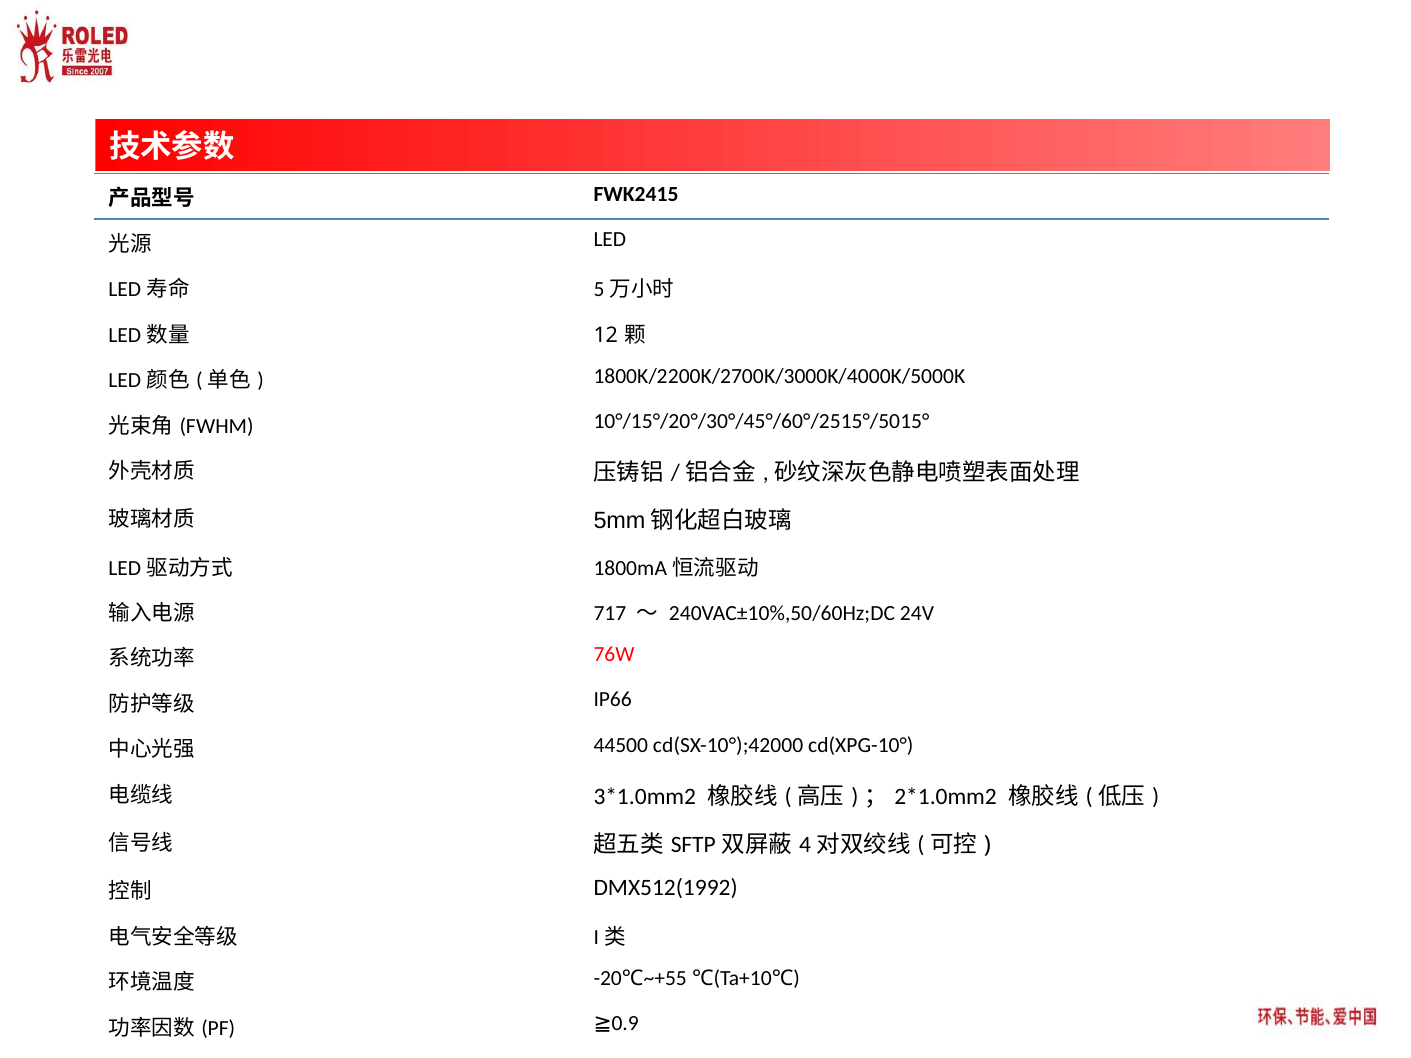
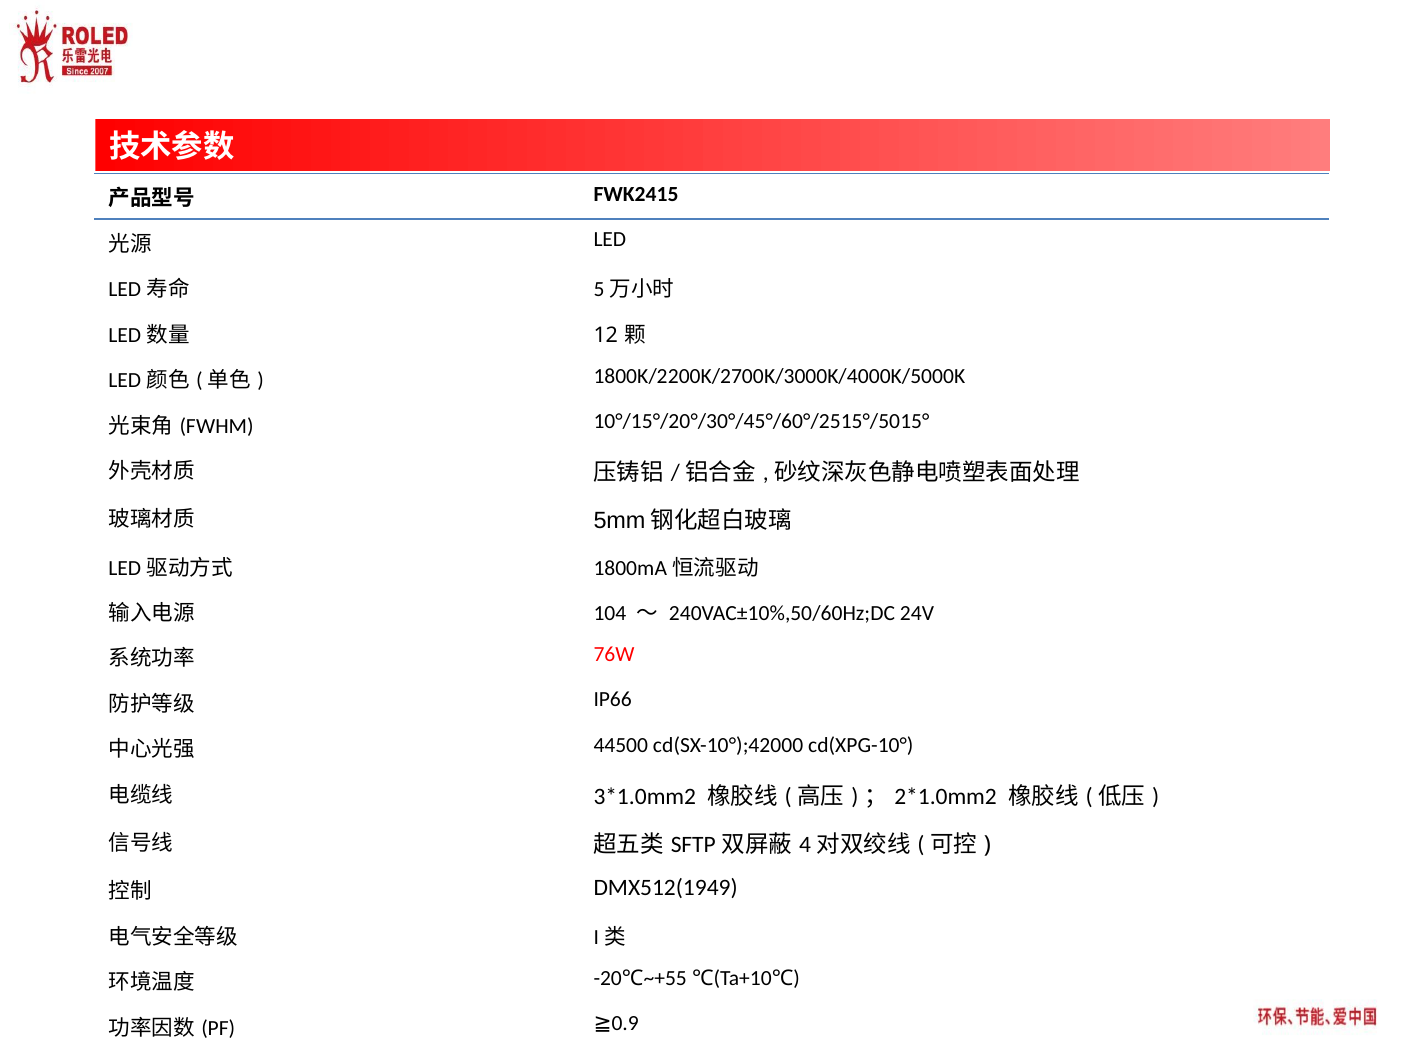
717: 717 -> 104 (610, 614)
DMX512(1992: DMX512(1992 -> DMX512(1949 (666, 888)
